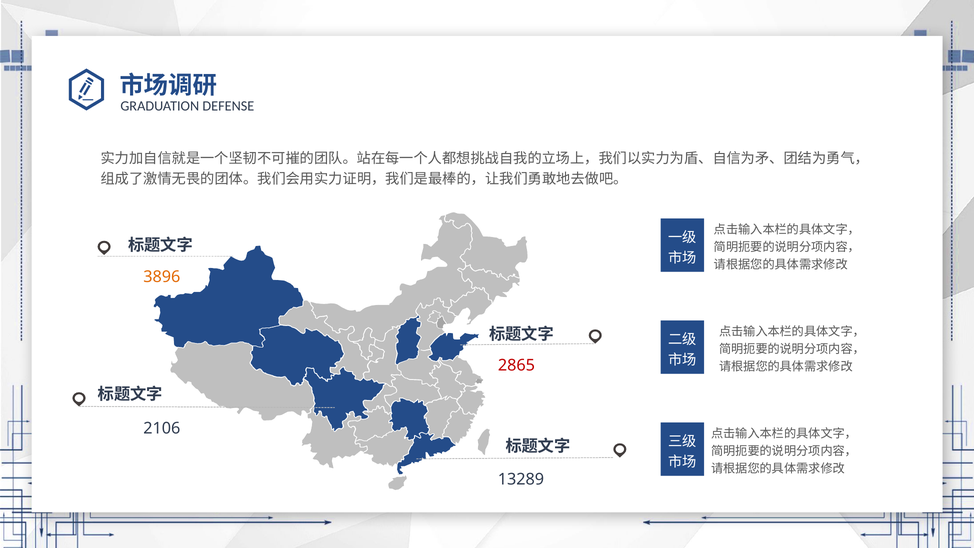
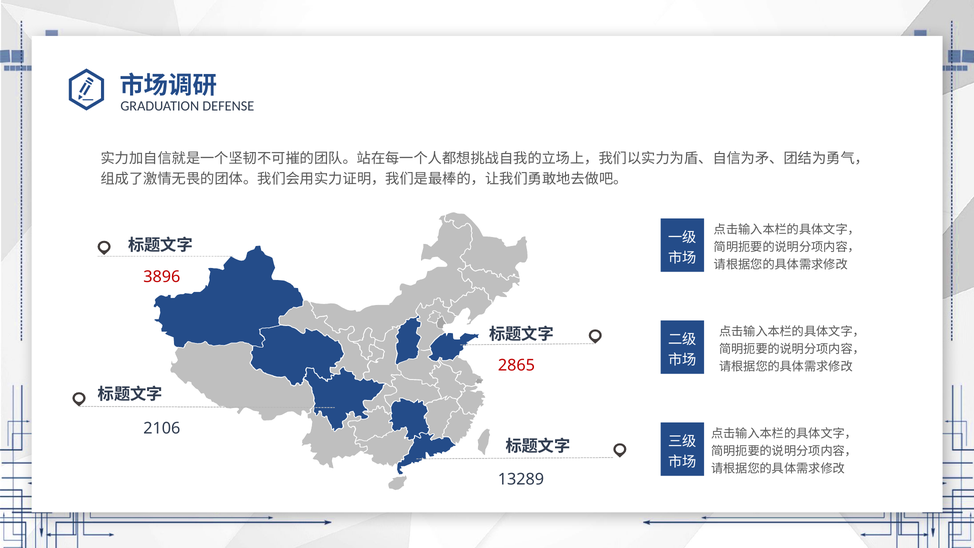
3896 colour: orange -> red (162, 277)
